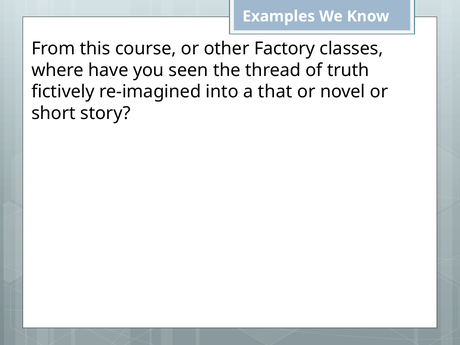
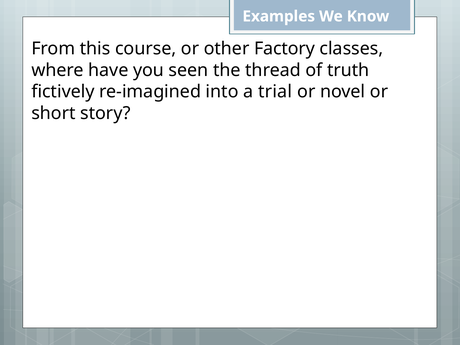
that: that -> trial (275, 92)
